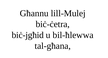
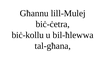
biċ-jgħid: biċ-jgħid -> biċ-kollu (28, 35)
